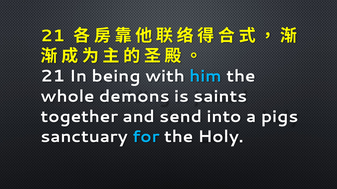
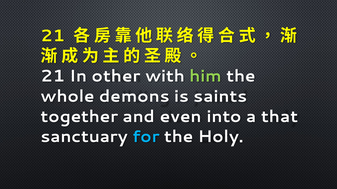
being: being -> other (116, 76)
him colour: light blue -> light green (206, 76)
send: send -> even (181, 117)
pigs: pigs -> that (280, 117)
